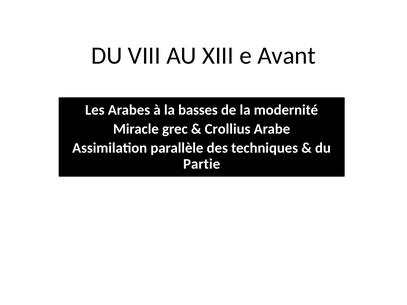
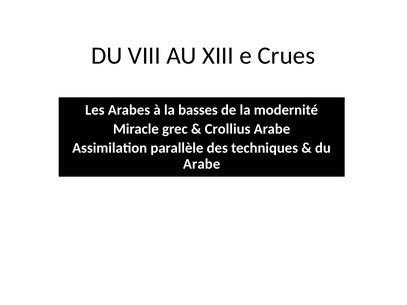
Avant: Avant -> Crues (286, 56)
Partie: Partie -> Arabe (202, 164)
